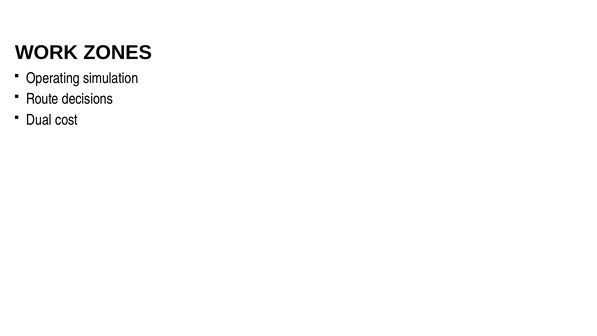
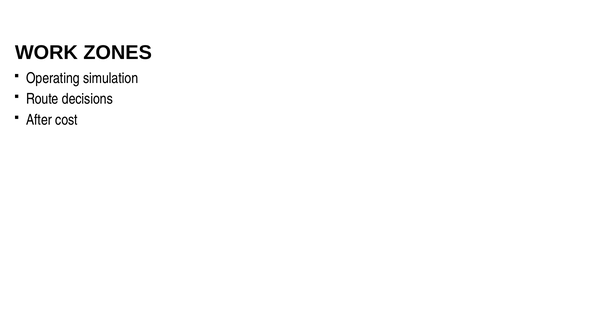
Dual: Dual -> After (39, 120)
